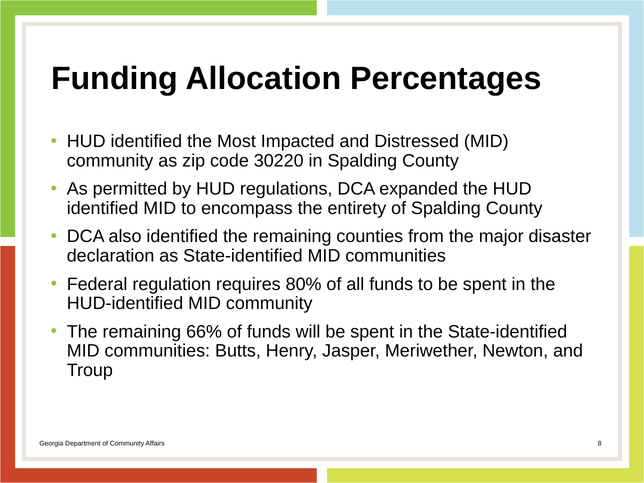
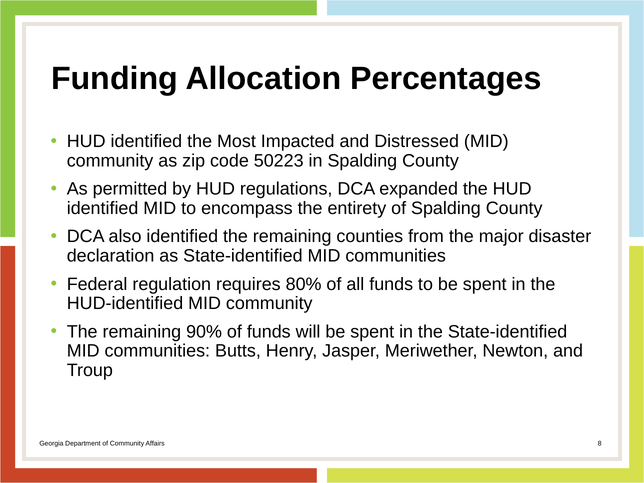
30220: 30220 -> 50223 (279, 161)
66%: 66% -> 90% (204, 332)
